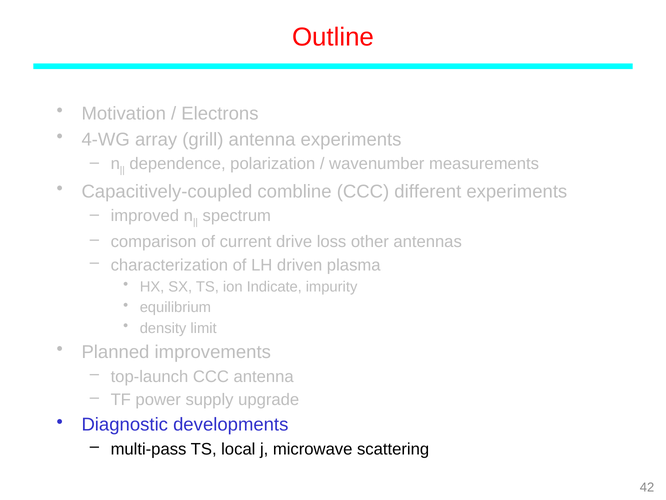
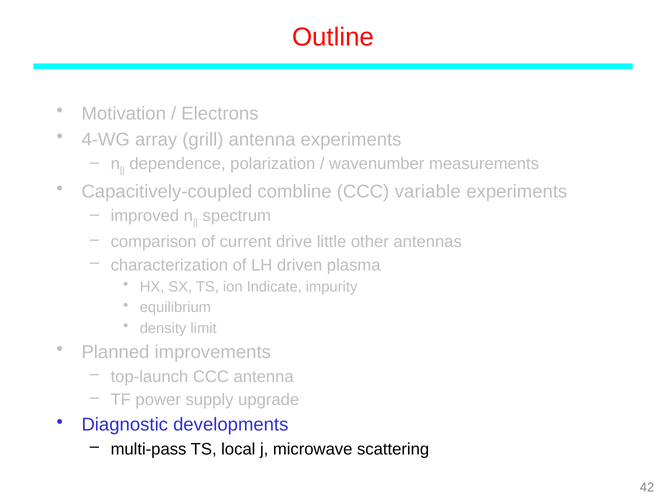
different: different -> variable (428, 191)
loss: loss -> little (332, 242)
